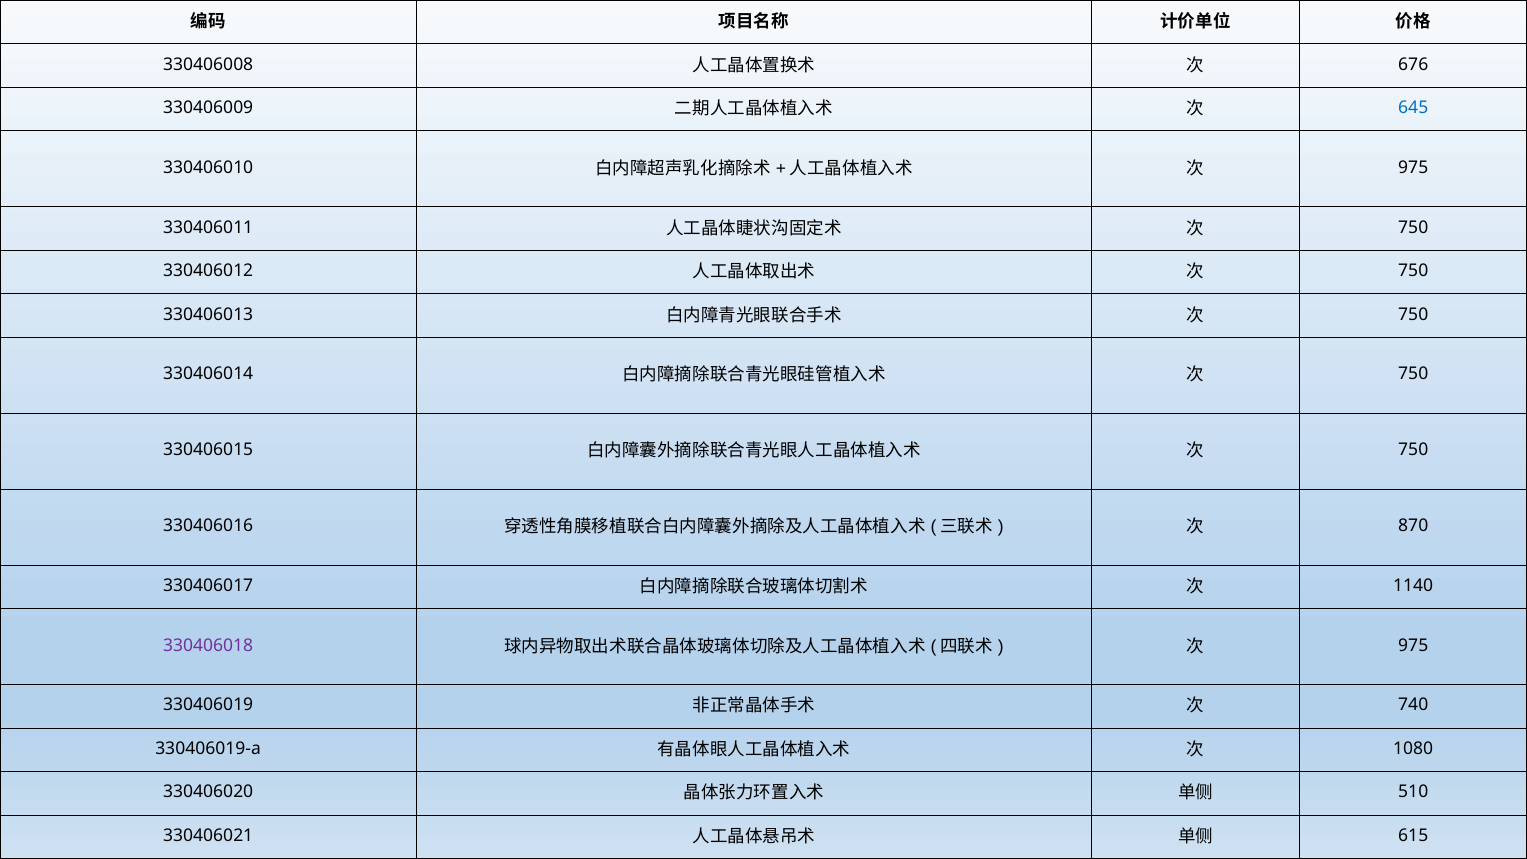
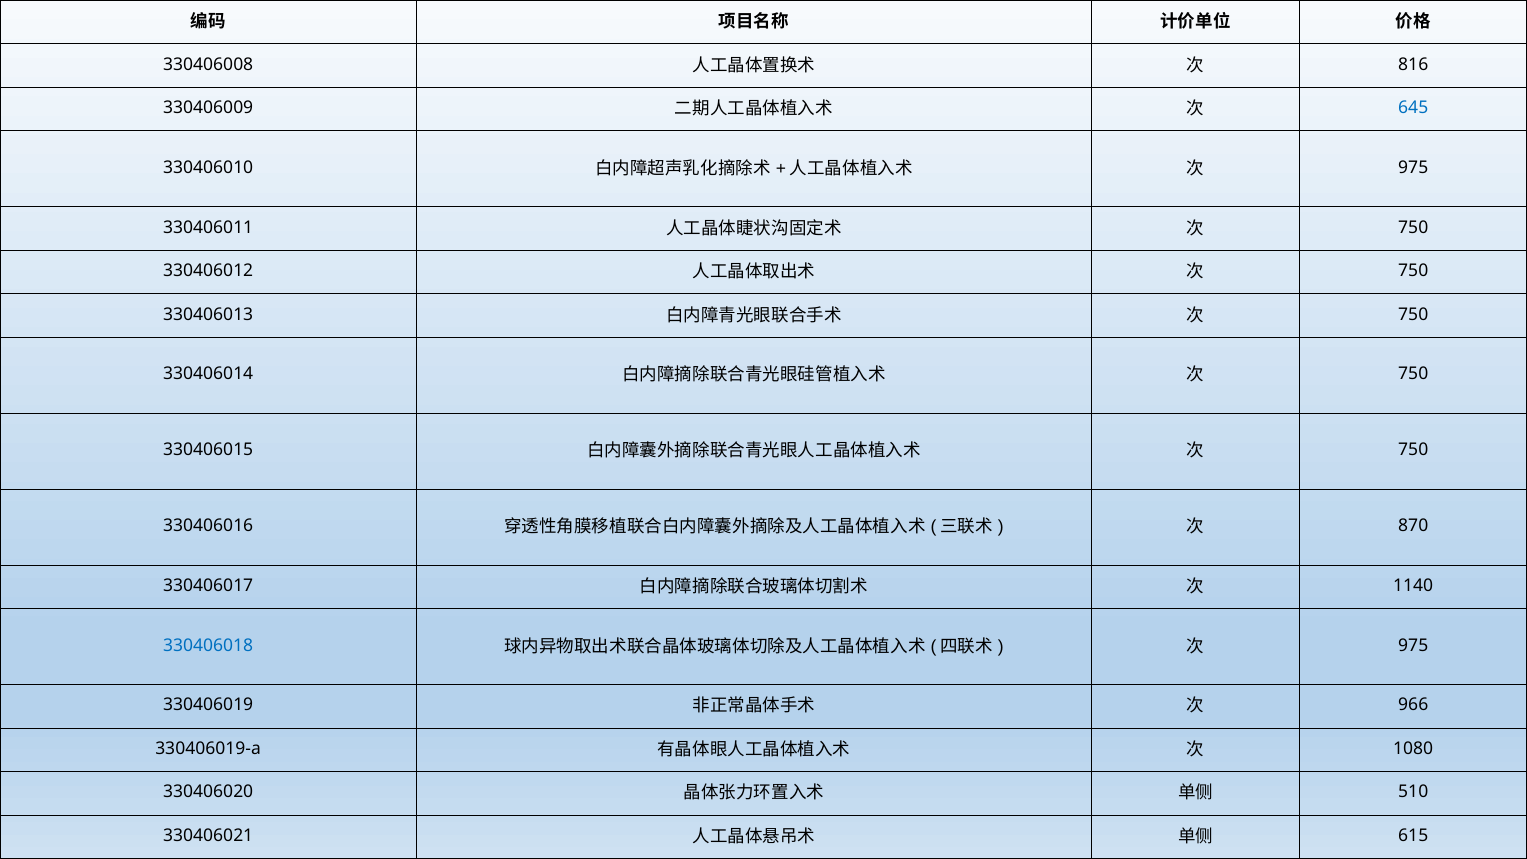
676: 676 -> 816 (1413, 64)
330406018 colour: purple -> blue (208, 645)
740: 740 -> 966 (1413, 705)
